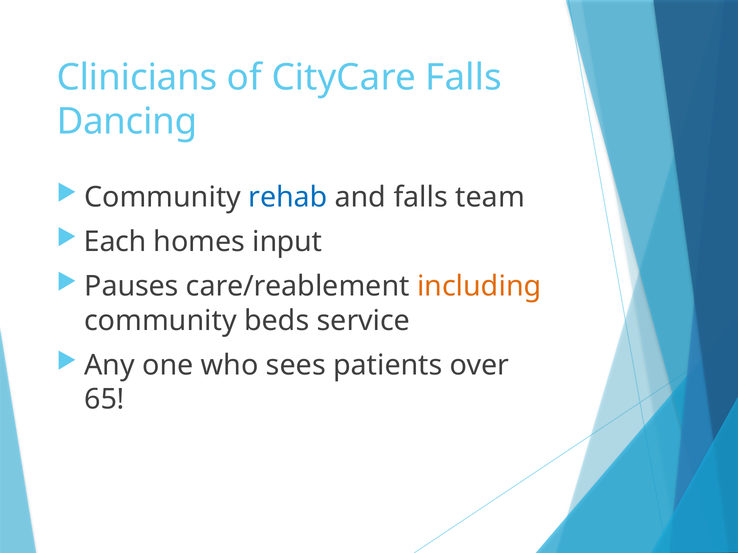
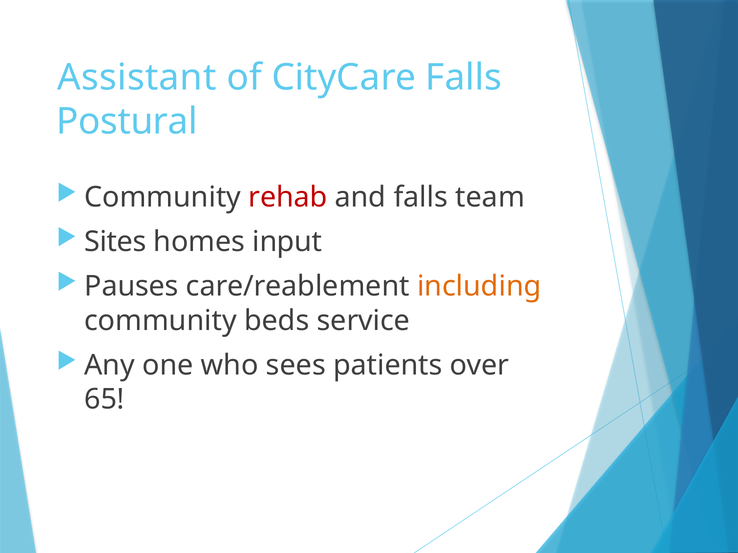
Clinicians: Clinicians -> Assistant (137, 78)
Dancing: Dancing -> Postural (127, 122)
rehab colour: blue -> red (288, 197)
Each: Each -> Sites (115, 242)
